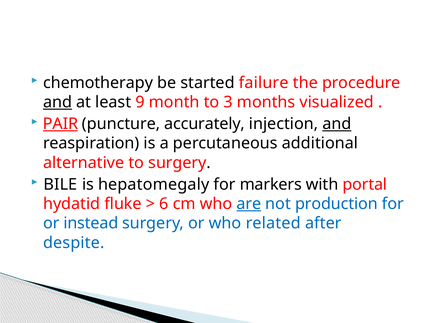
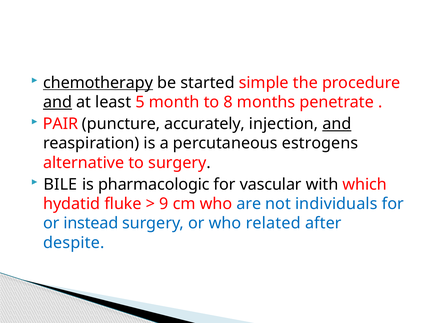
chemotherapy underline: none -> present (98, 83)
failure: failure -> simple (264, 83)
9: 9 -> 5 (140, 102)
3: 3 -> 8 (228, 102)
visualized: visualized -> penetrate (337, 102)
PAIR underline: present -> none (60, 124)
additional: additional -> estrogens (320, 143)
hepatomegaly: hepatomegaly -> pharmacologic (154, 185)
markers: markers -> vascular (271, 185)
portal: portal -> which (365, 185)
6: 6 -> 9 (164, 204)
are underline: present -> none (249, 204)
production: production -> individuals (336, 204)
